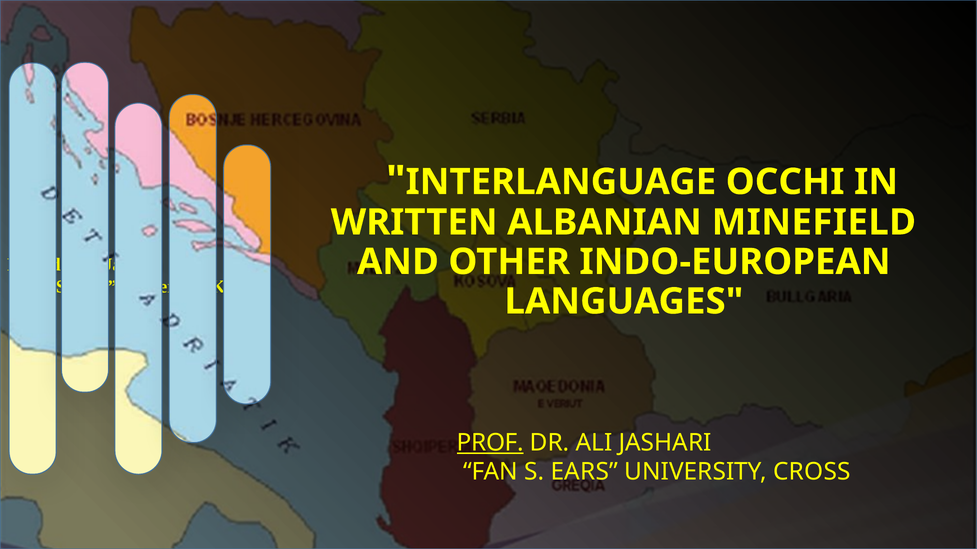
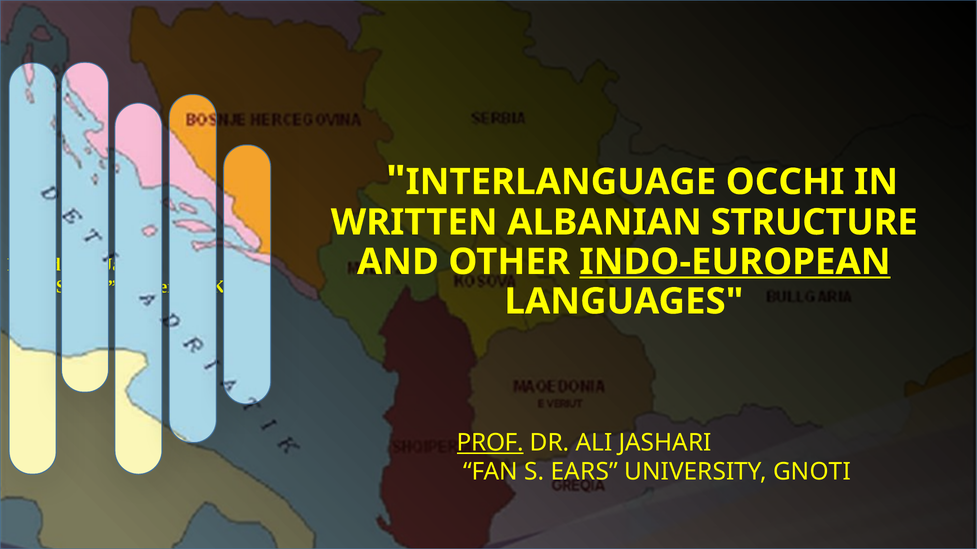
MINEFIELD: MINEFIELD -> STRUCTURE (814, 223)
INDO-EUROPEAN underline: none -> present (735, 262)
CROSS: CROSS -> GNOTI (812, 472)
